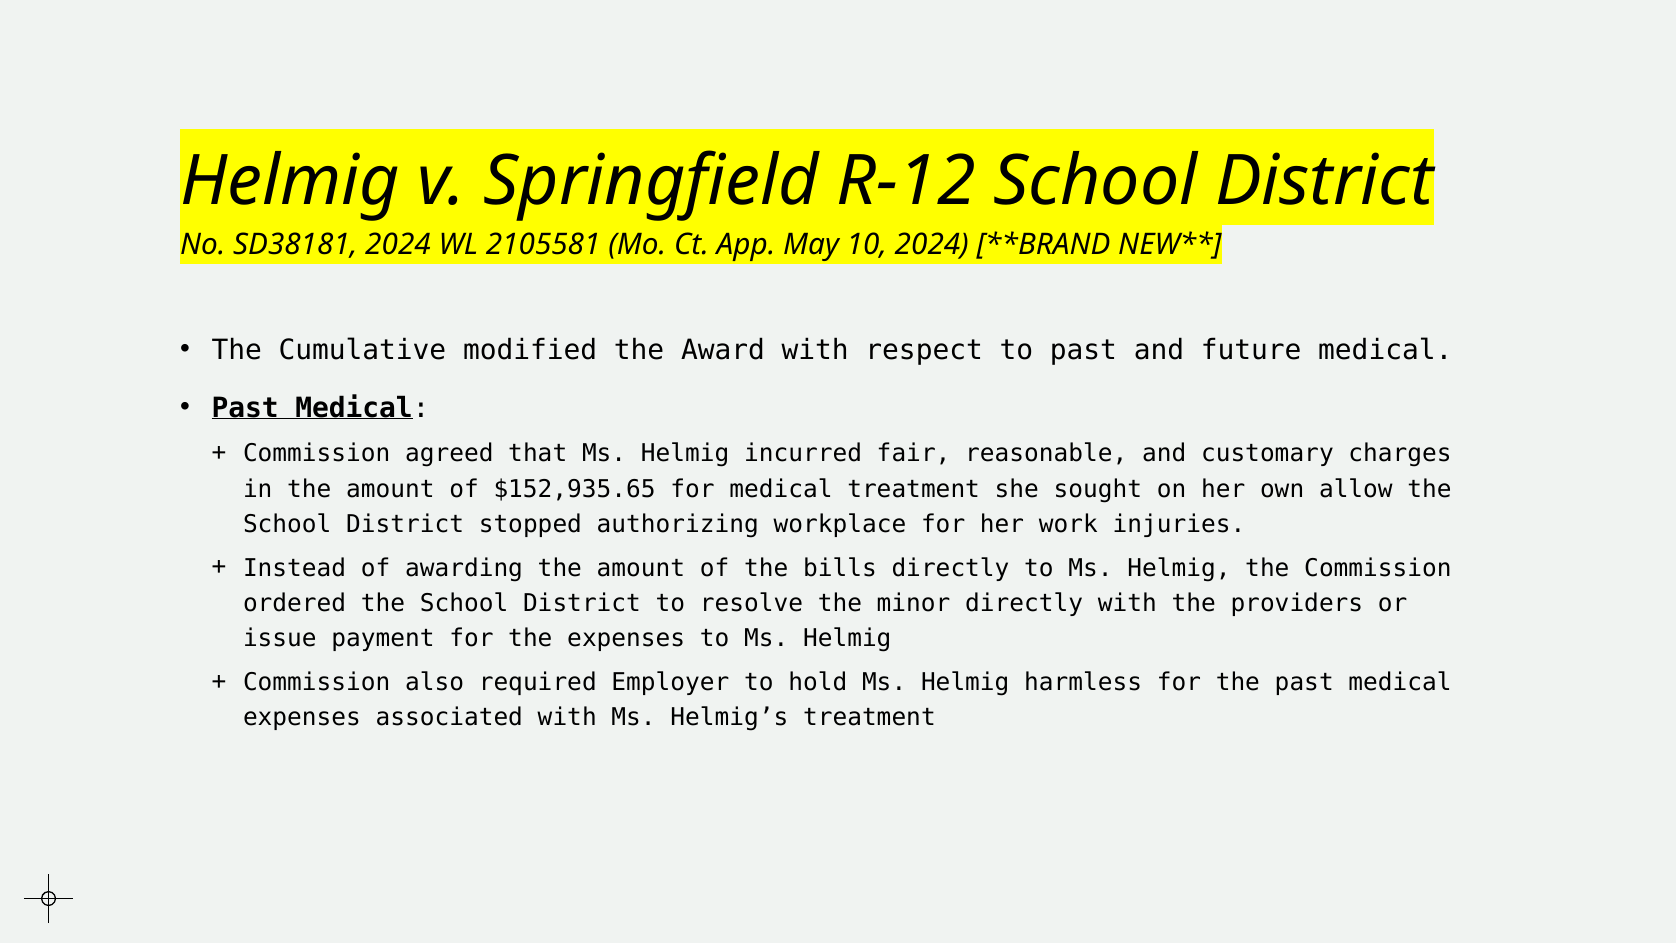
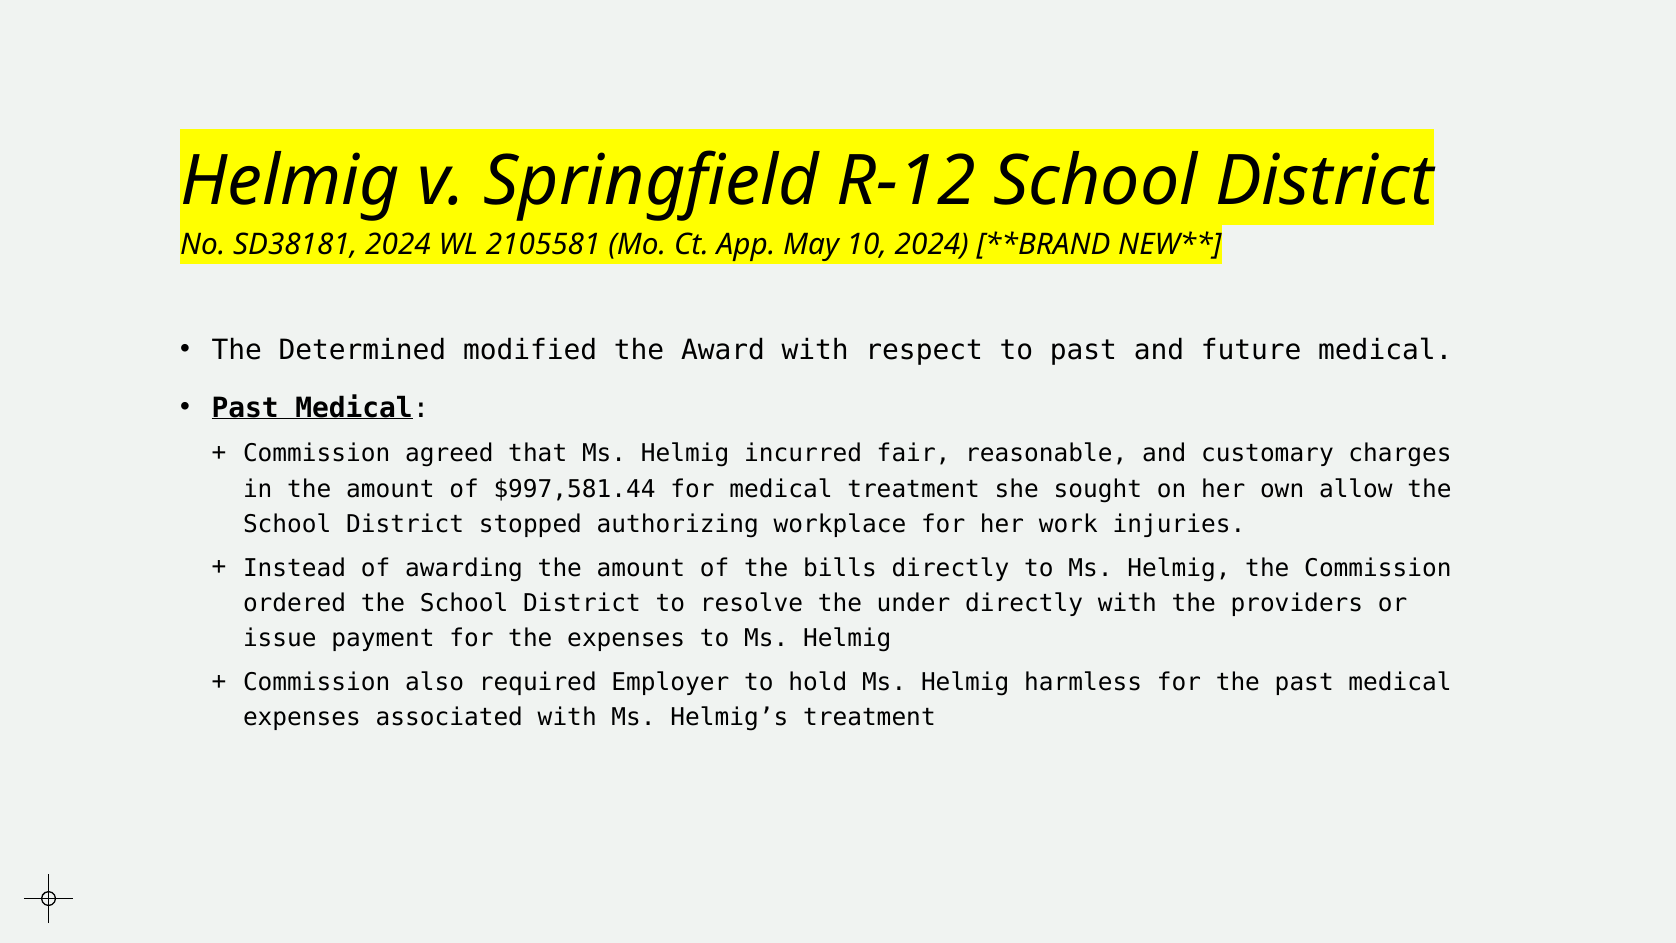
Cumulative: Cumulative -> Determined (362, 350)
$152,935.65: $152,935.65 -> $997,581.44 (575, 489)
minor: minor -> under (914, 603)
